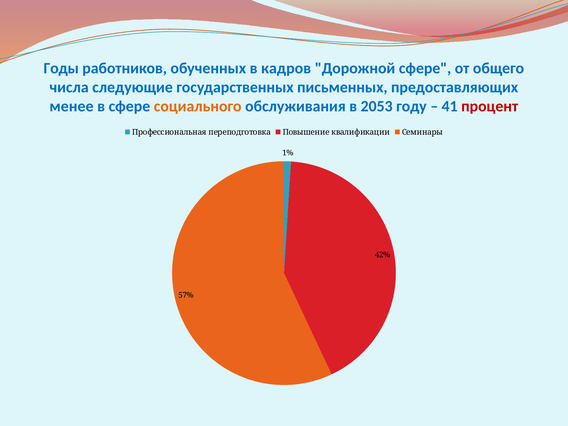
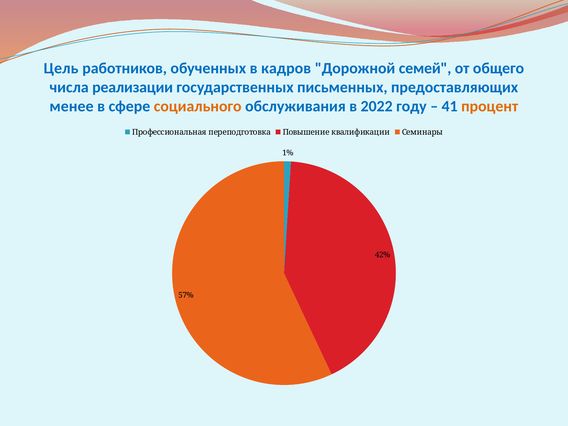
Годы: Годы -> Цель (61, 68)
Дорожной сфере: сфере -> семей (425, 68)
следующие: следующие -> реализации (133, 87)
2053: 2053 -> 2022 (377, 106)
процент colour: red -> orange (490, 106)
